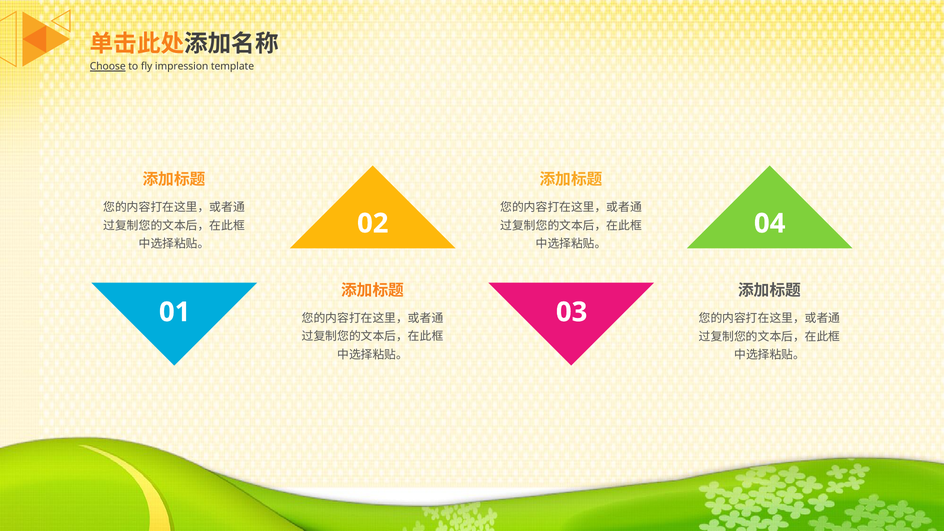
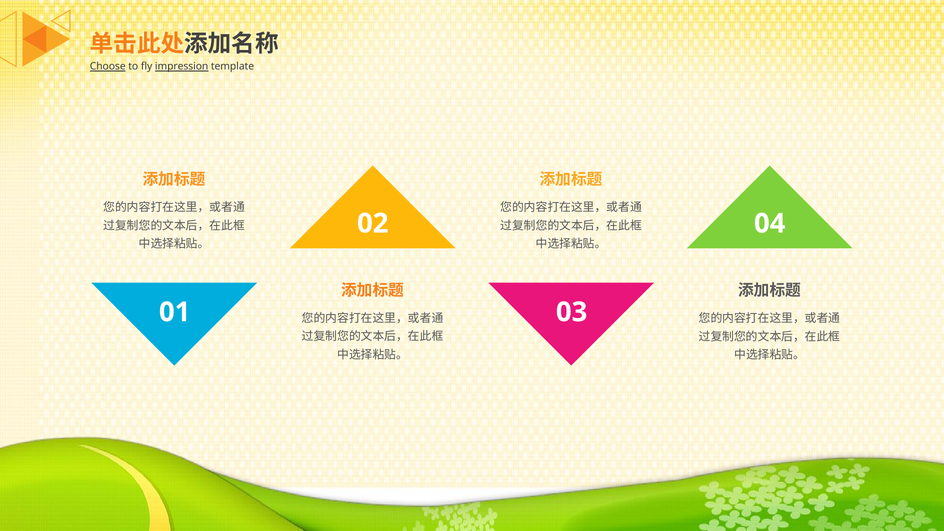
impression underline: none -> present (182, 67)
